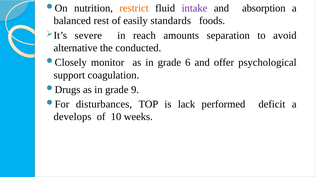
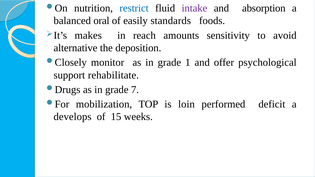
restrict colour: orange -> blue (134, 8)
rest: rest -> oral (101, 21)
severe: severe -> makes (88, 35)
separation: separation -> sensitivity (228, 35)
conducted: conducted -> deposition (138, 48)
6: 6 -> 1 (188, 63)
coagulation: coagulation -> rehabilitate (113, 75)
9: 9 -> 7 (135, 90)
disturbances: disturbances -> mobilization (104, 104)
lack: lack -> loin (186, 104)
10: 10 -> 15 (116, 117)
